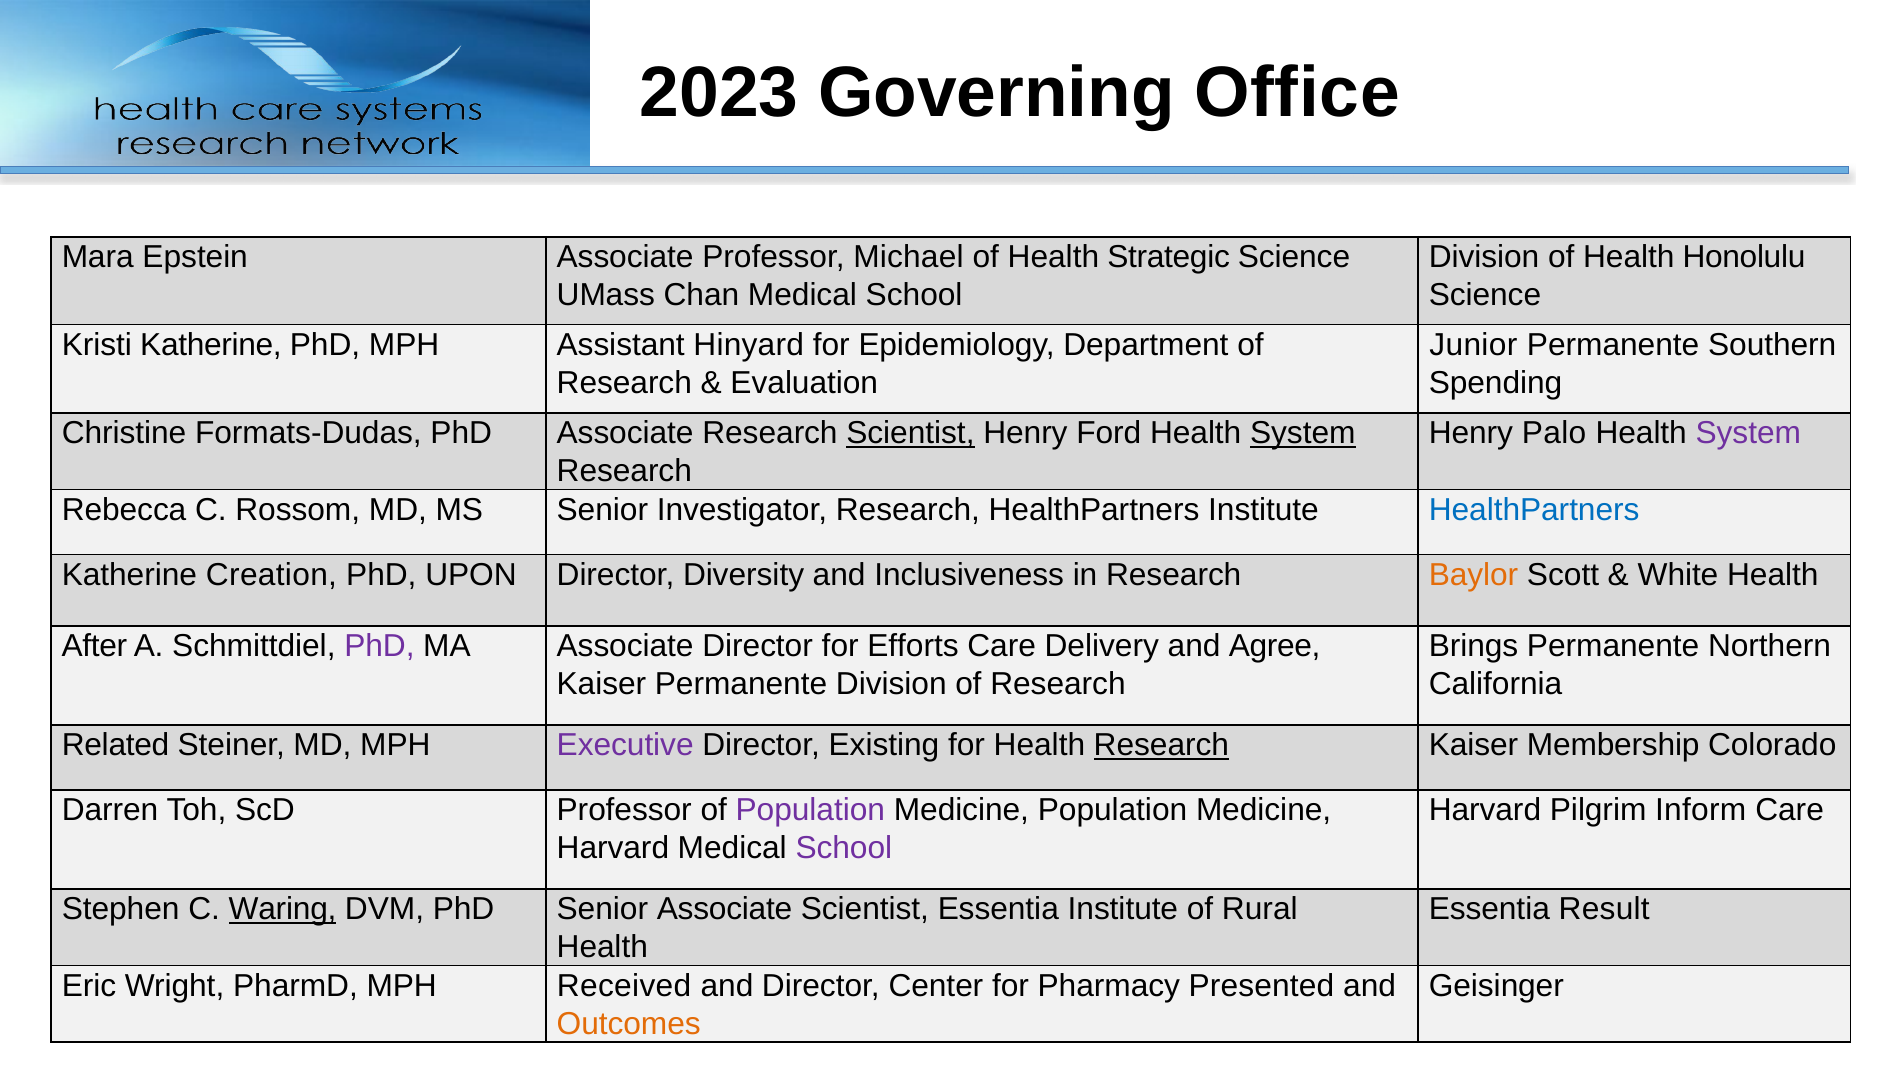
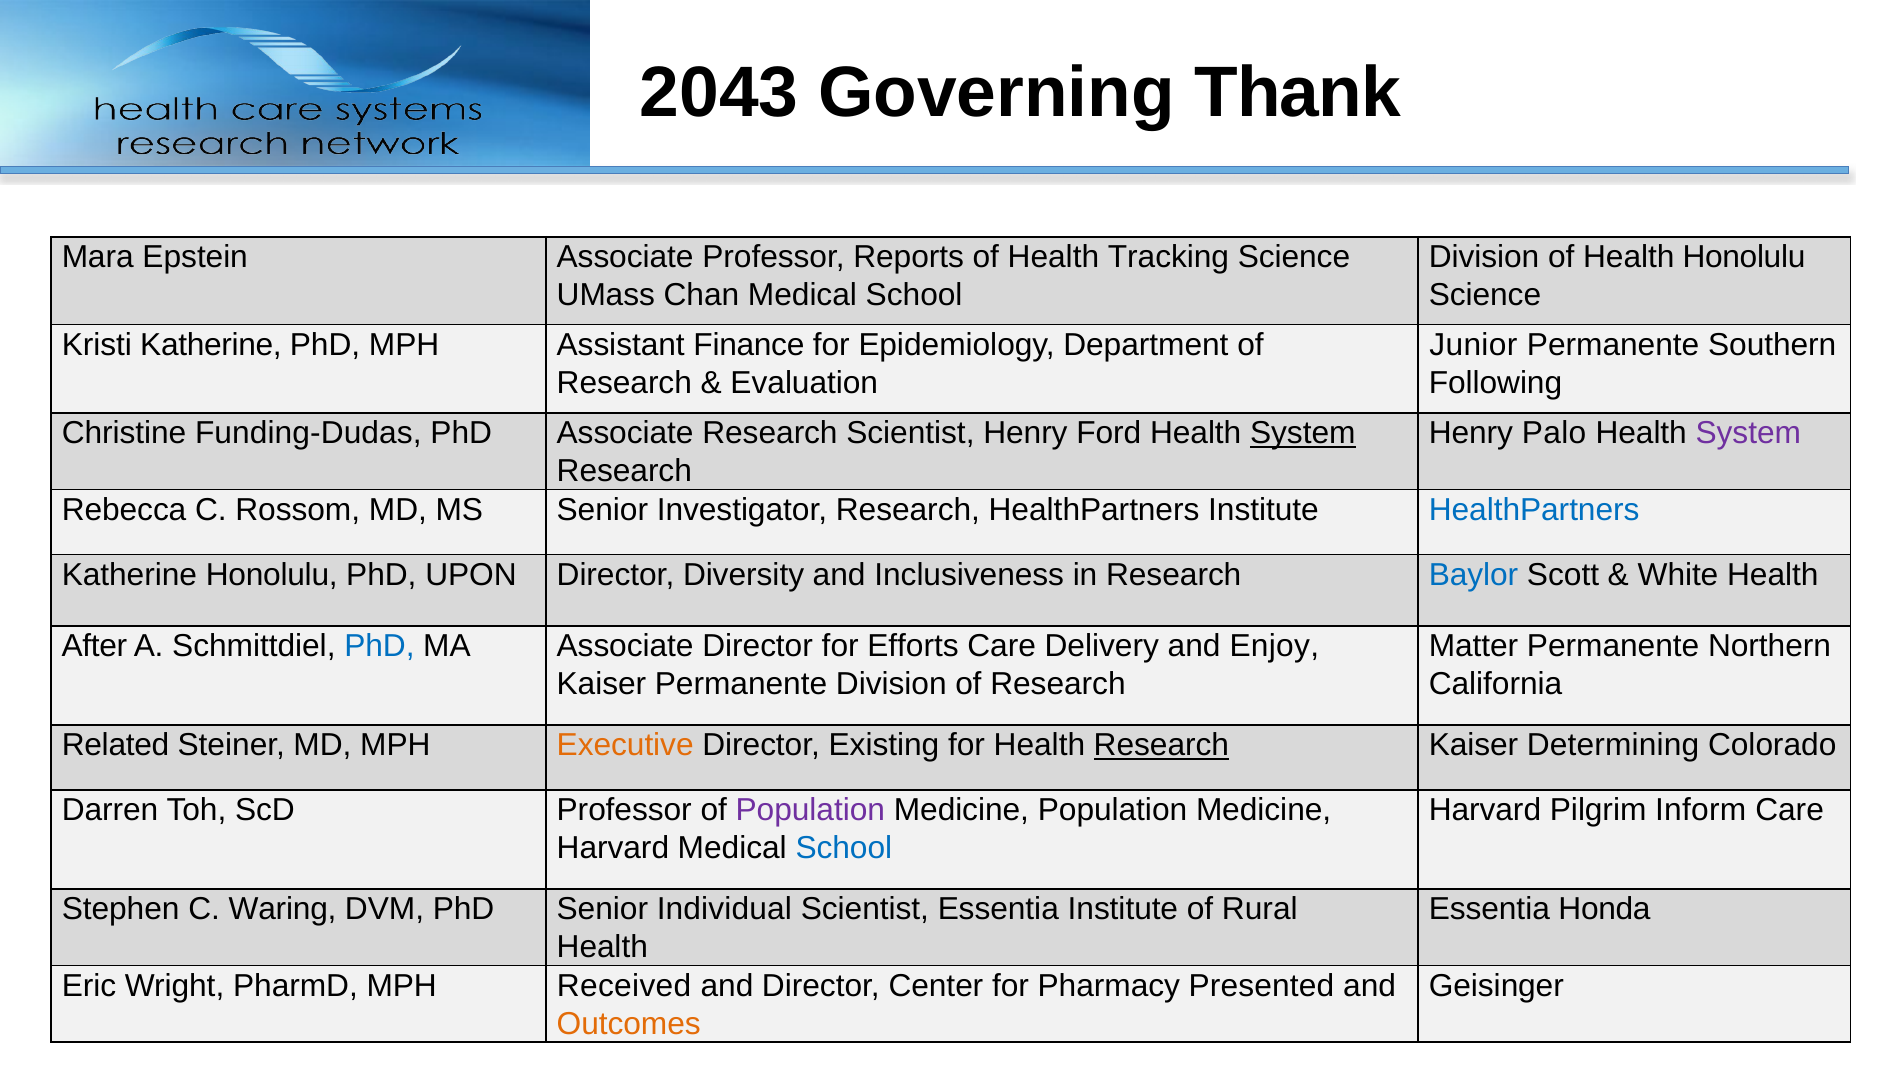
2023: 2023 -> 2043 (719, 93)
Office: Office -> Thank (1298, 93)
Michael: Michael -> Reports (909, 257)
Strategic: Strategic -> Tracking (1169, 257)
Hinyard: Hinyard -> Finance (749, 345)
Spending: Spending -> Following (1495, 382)
Formats-Dudas: Formats-Dudas -> Funding-Dudas (308, 433)
Scientist underline: present -> none (910, 433)
Katherine Creation: Creation -> Honolulu (272, 575)
Baylor colour: orange -> blue (1474, 575)
PhD colour: purple -> blue (379, 646)
Agree: Agree -> Enjoy (1274, 646)
Brings: Brings -> Matter (1474, 646)
Executive colour: purple -> orange (625, 745)
Membership: Membership -> Determining (1613, 745)
School colour: purple -> blue (844, 848)
Waring underline: present -> none (283, 909)
Senior Associate: Associate -> Individual (724, 909)
Result: Result -> Honda (1605, 909)
